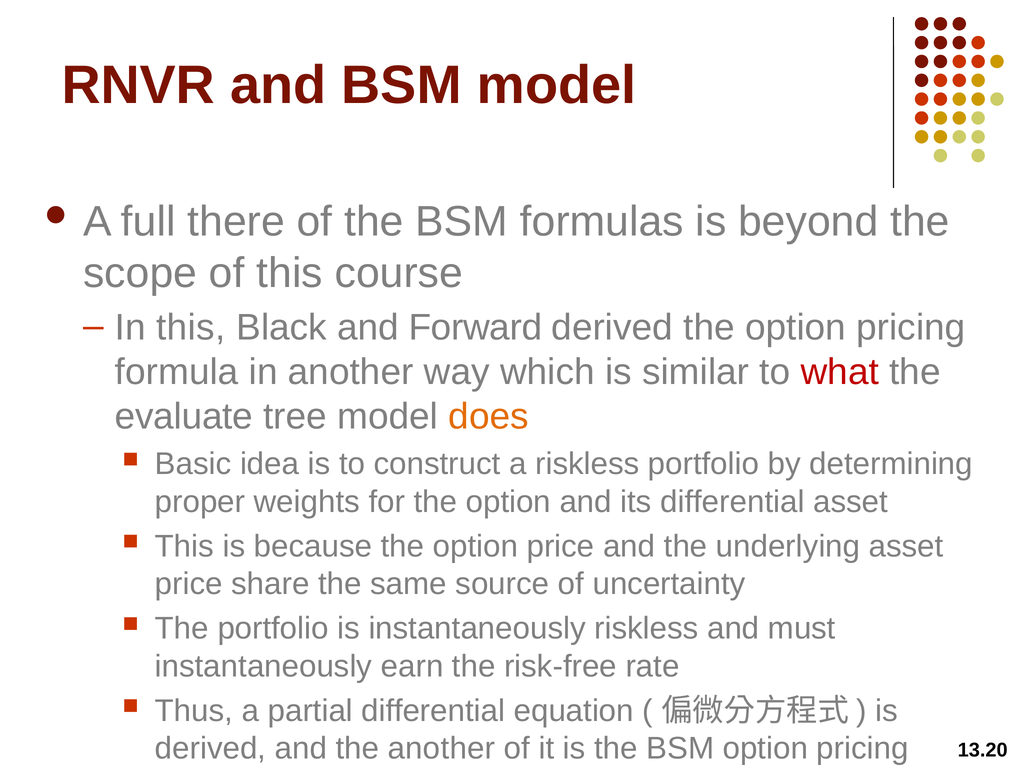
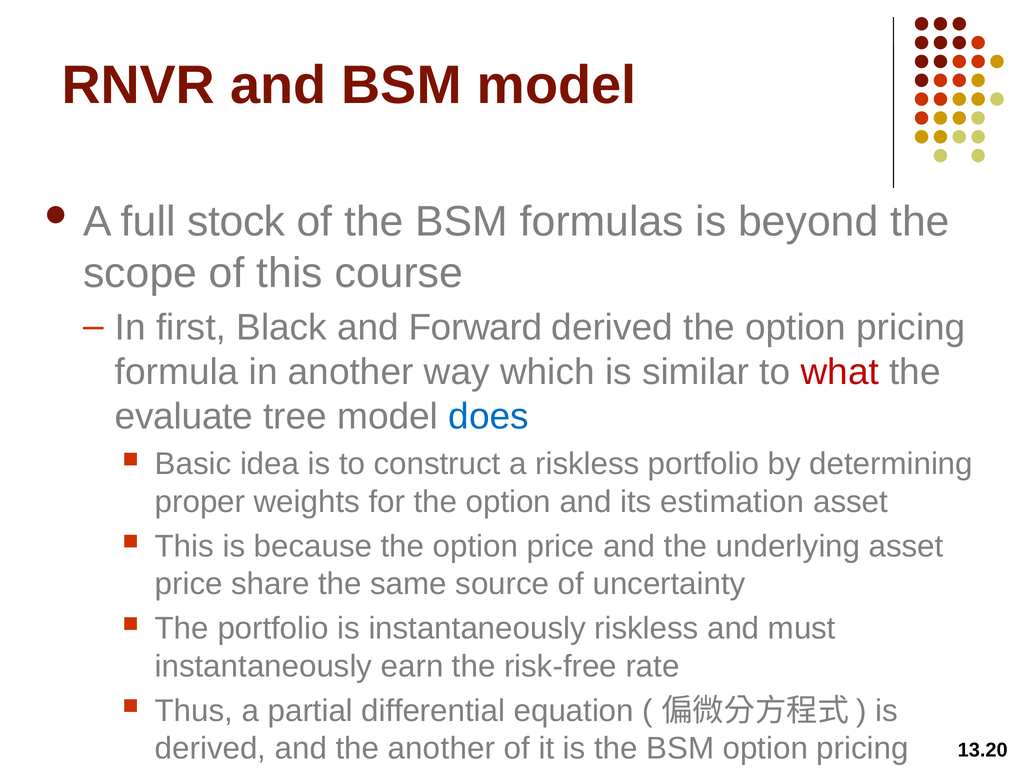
there: there -> stock (236, 222)
In this: this -> first (191, 328)
does colour: orange -> blue (489, 417)
its differential: differential -> estimation (732, 502)
